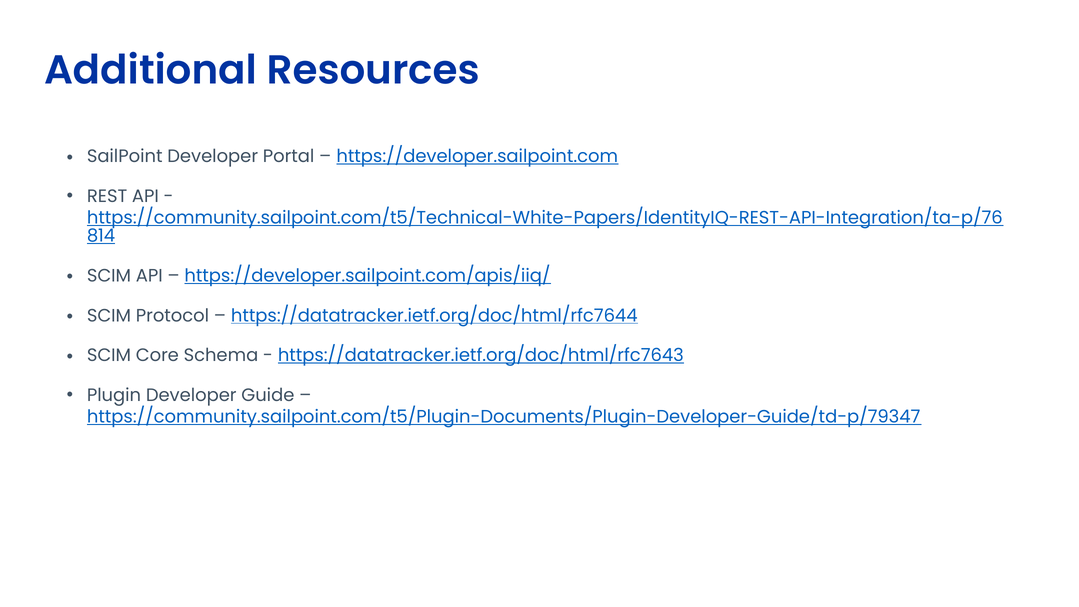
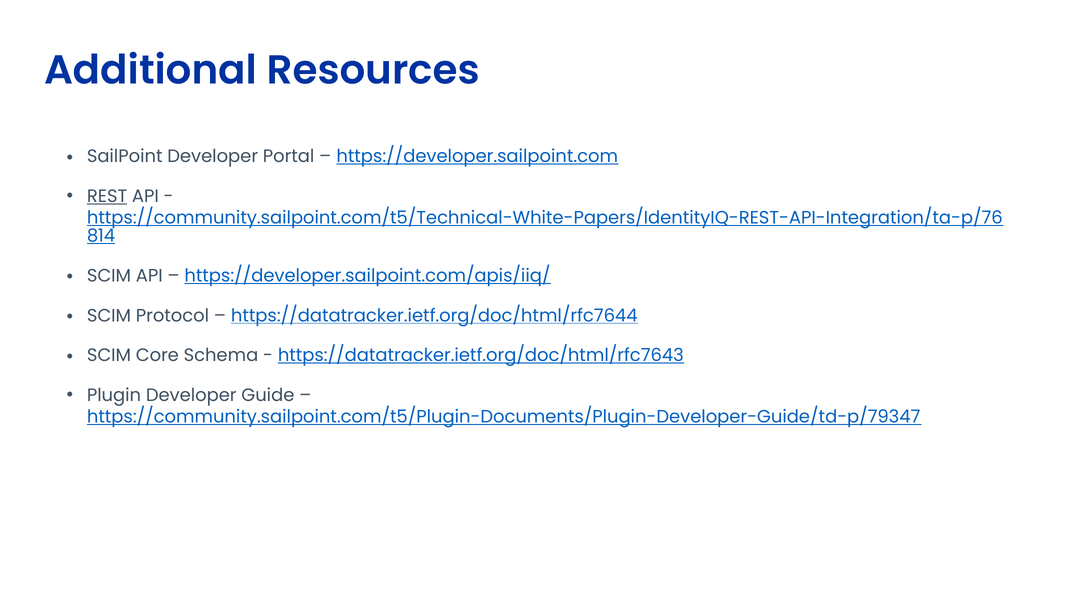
REST underline: none -> present (107, 196)
